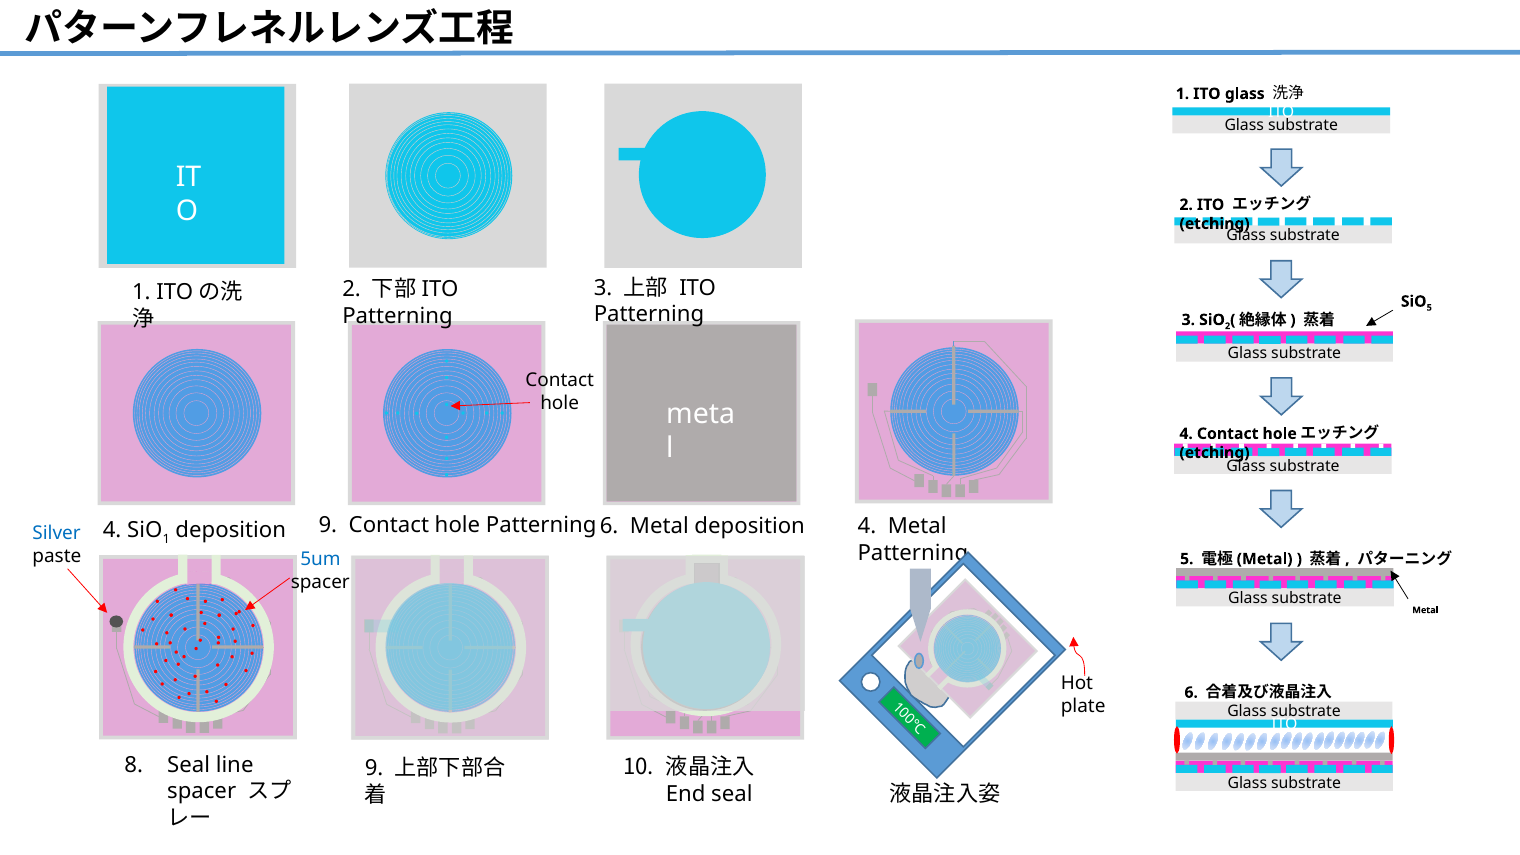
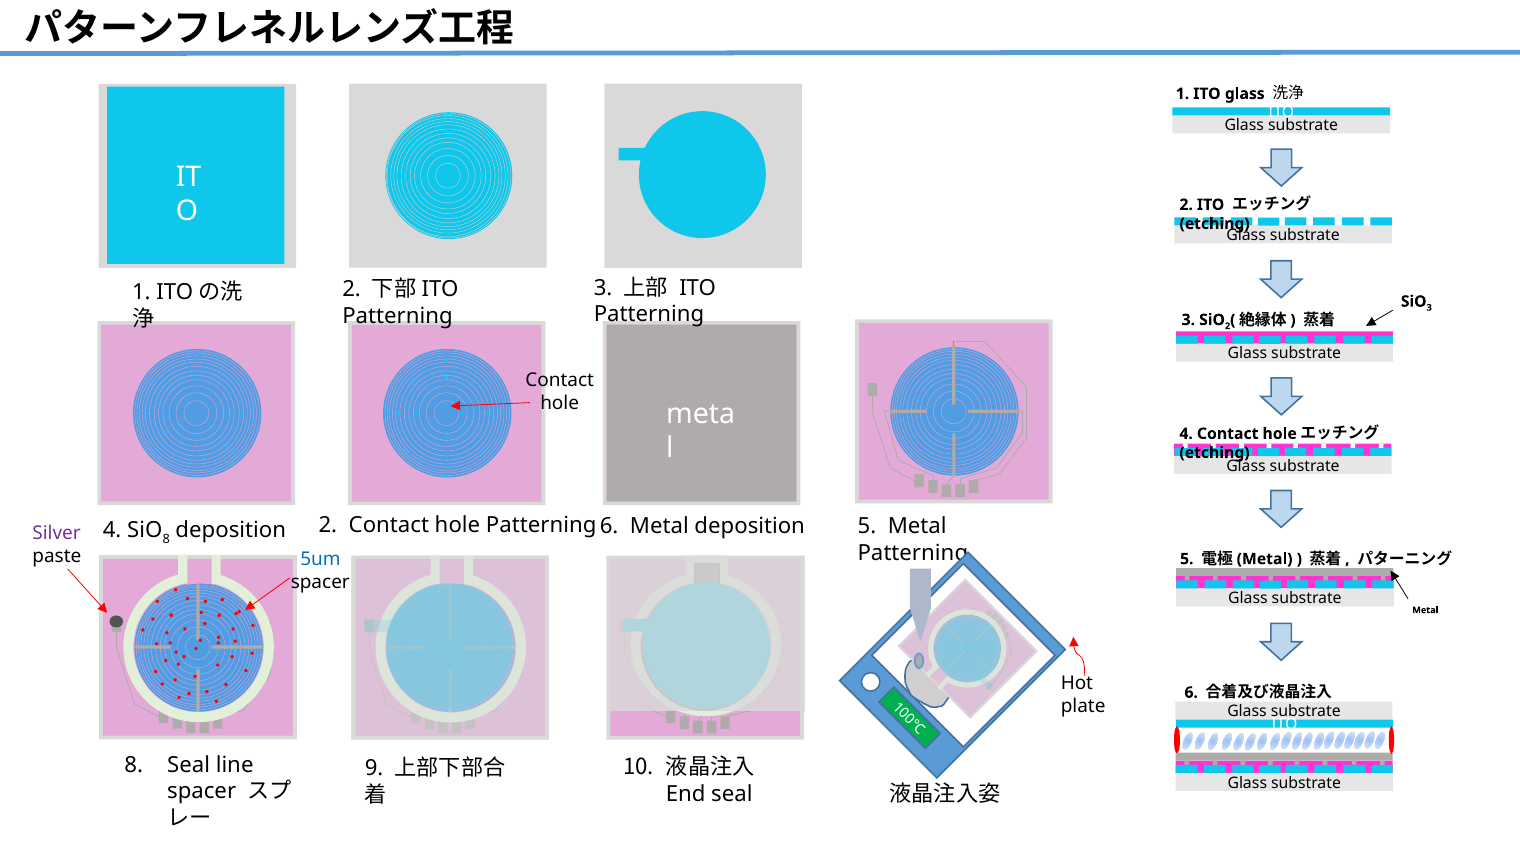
5: 5 -> 3 (1429, 308)
1: 1 -> 8 (166, 539)
deposition 9: 9 -> 2 (328, 526)
deposition 4: 4 -> 5 (867, 526)
Silver colour: blue -> purple (57, 534)
